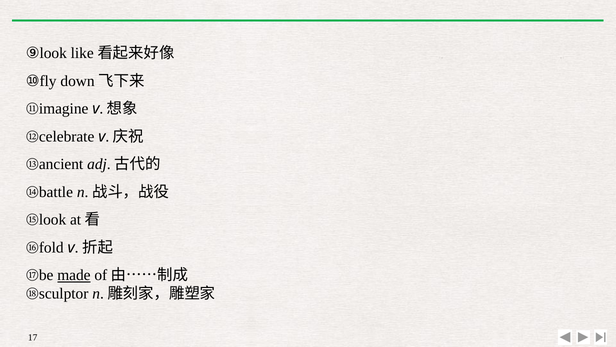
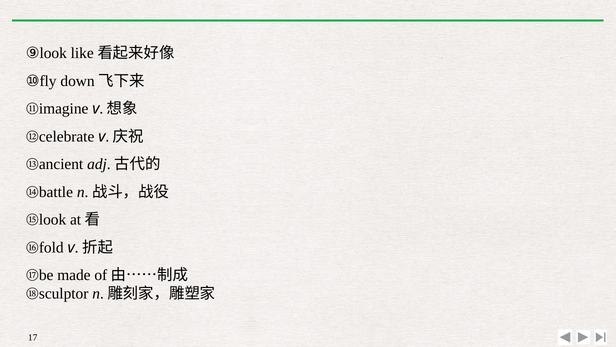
made underline: present -> none (74, 275)
